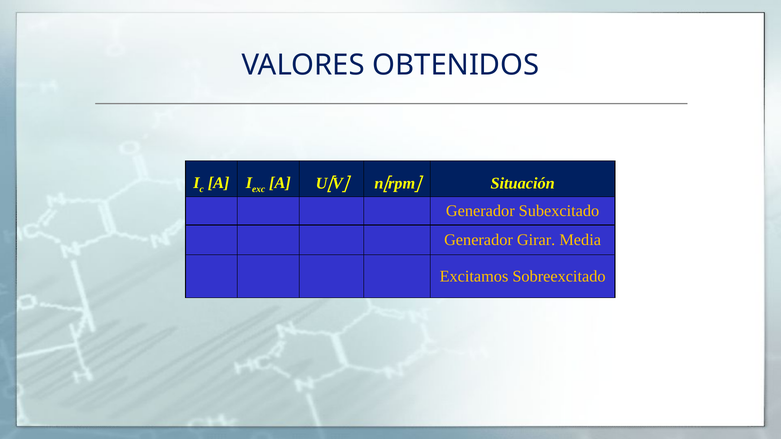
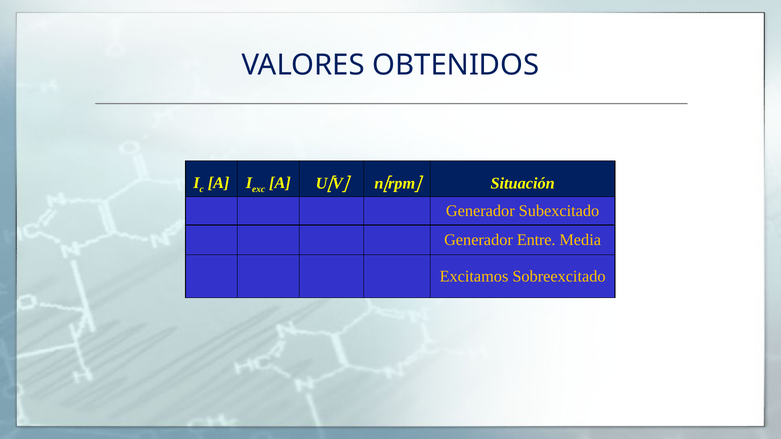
Girar: Girar -> Entre (536, 240)
